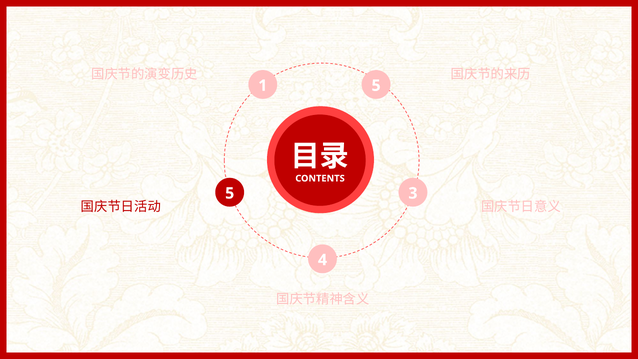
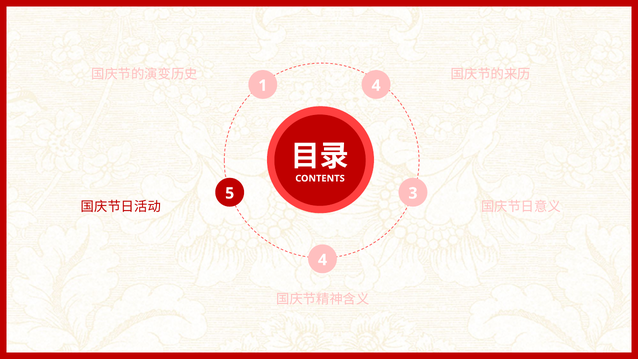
1 5: 5 -> 4 (376, 86)
